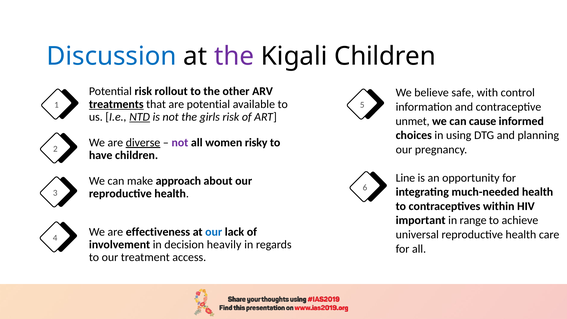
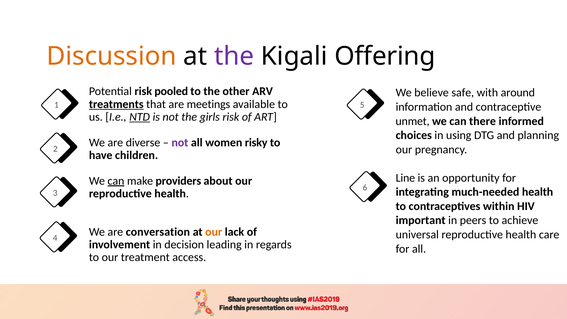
Discussion colour: blue -> orange (112, 56)
Kigali Children: Children -> Offering (385, 56)
rollout: rollout -> pooled (171, 91)
control: control -> around (518, 93)
are potential: potential -> meetings (208, 104)
cause: cause -> there (483, 121)
diverse underline: present -> none (143, 142)
can underline: none -> present (116, 181)
approach: approach -> providers (178, 181)
range: range -> peers (473, 220)
effectiveness: effectiveness -> conversation (158, 232)
our colour: blue -> orange (214, 232)
heavily: heavily -> leading (224, 245)
